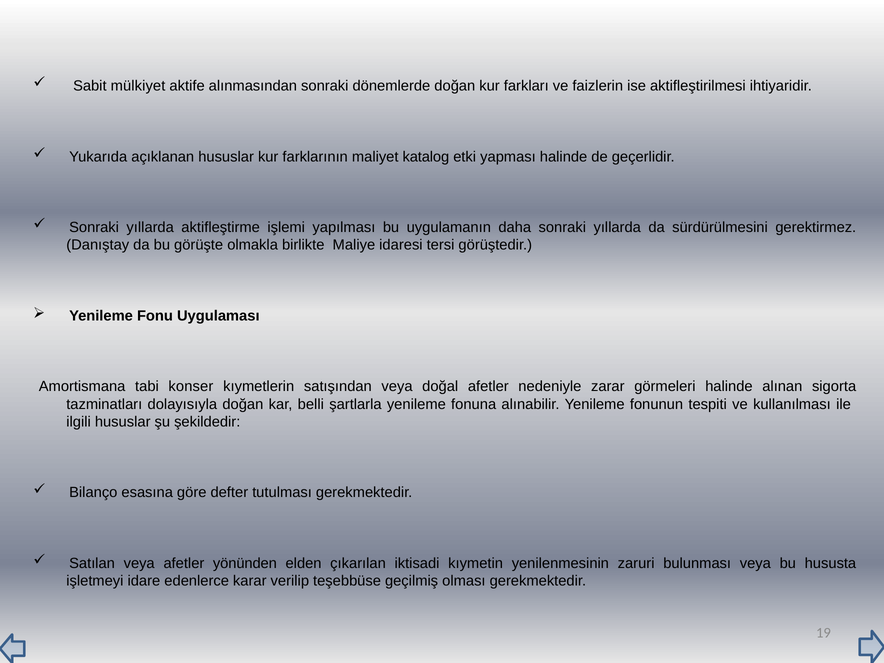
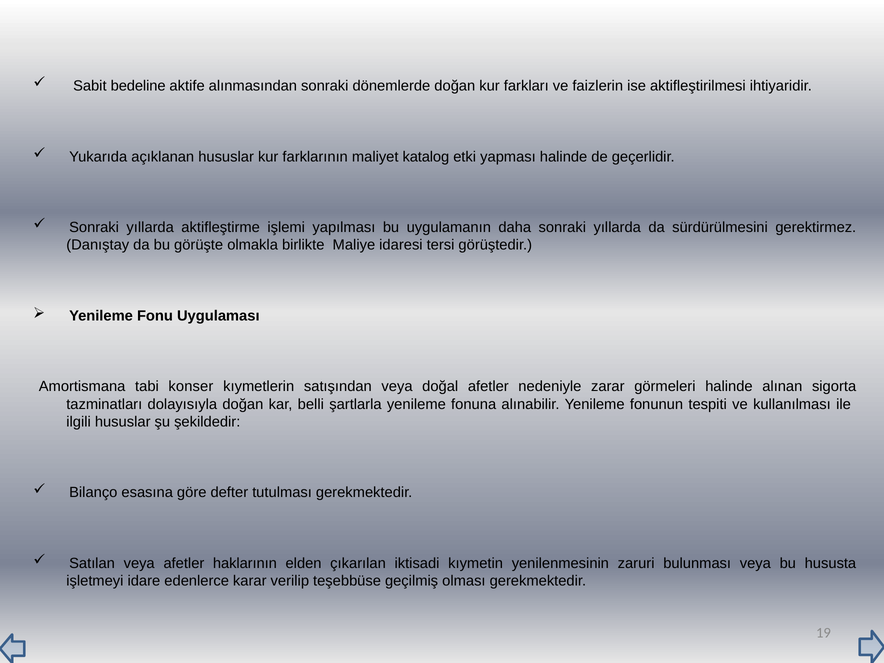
mülkiyet: mülkiyet -> bedeline (138, 86)
yönünden: yönünden -> haklarının (245, 563)
